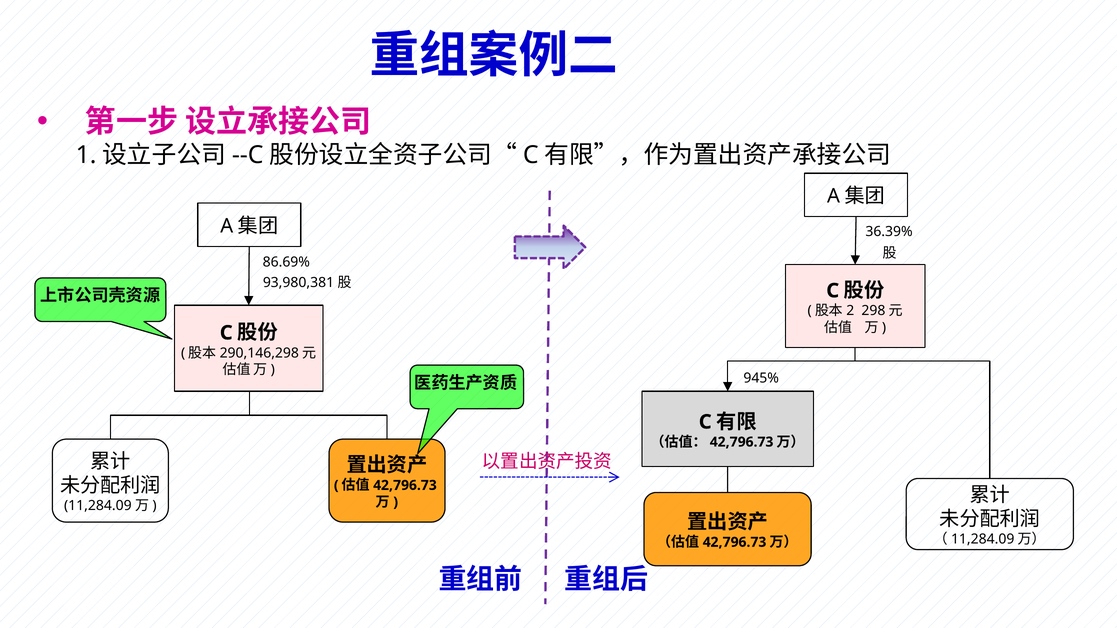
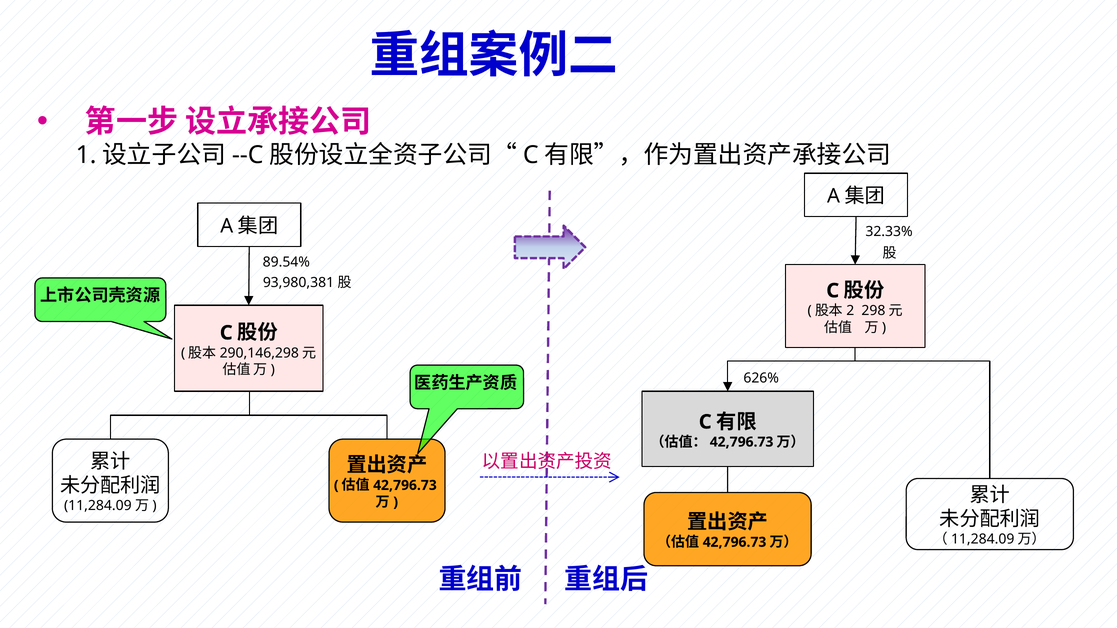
36.39%: 36.39% -> 32.33% (889, 232)
86.69%: 86.69% -> 89.54% (286, 262)
945%: 945% -> 626% (761, 378)
